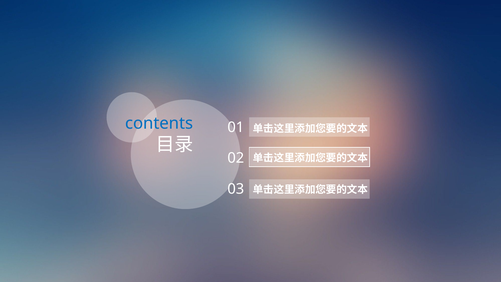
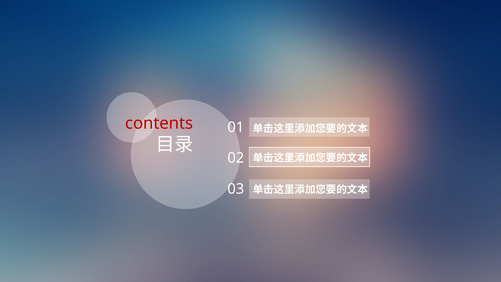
contents colour: blue -> red (159, 123)
